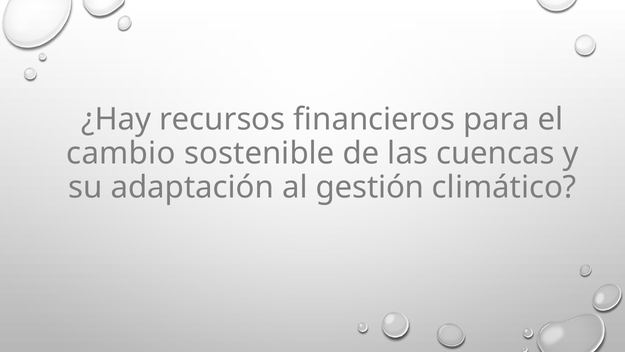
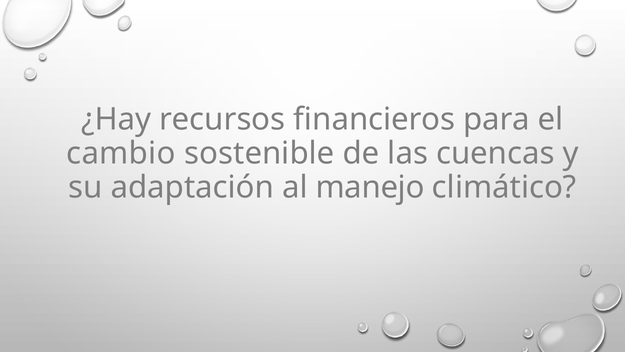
gestión: gestión -> manejo (370, 187)
